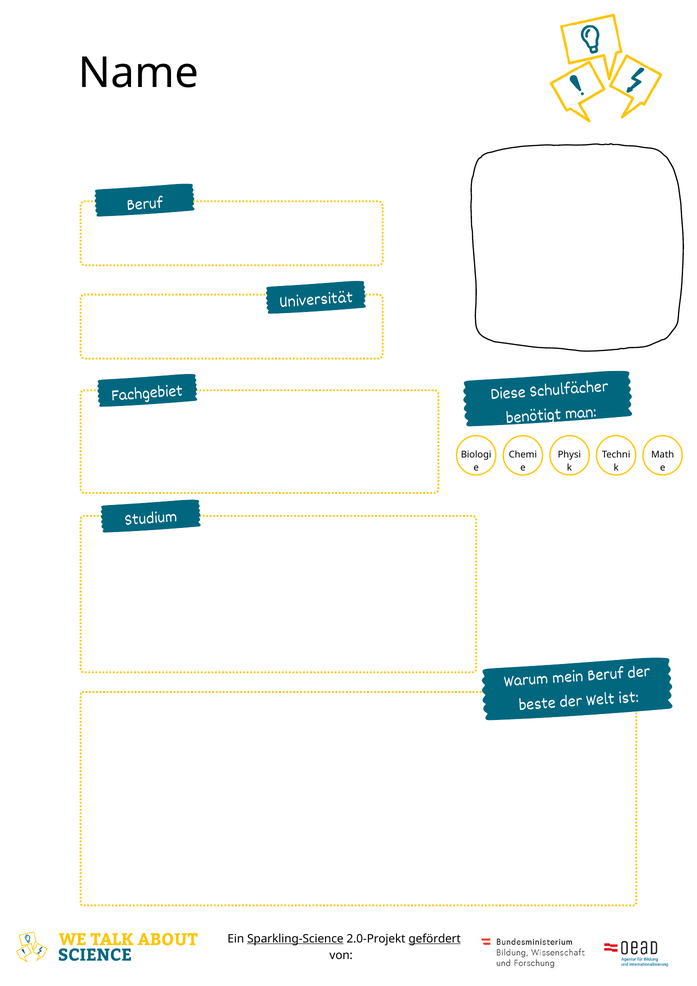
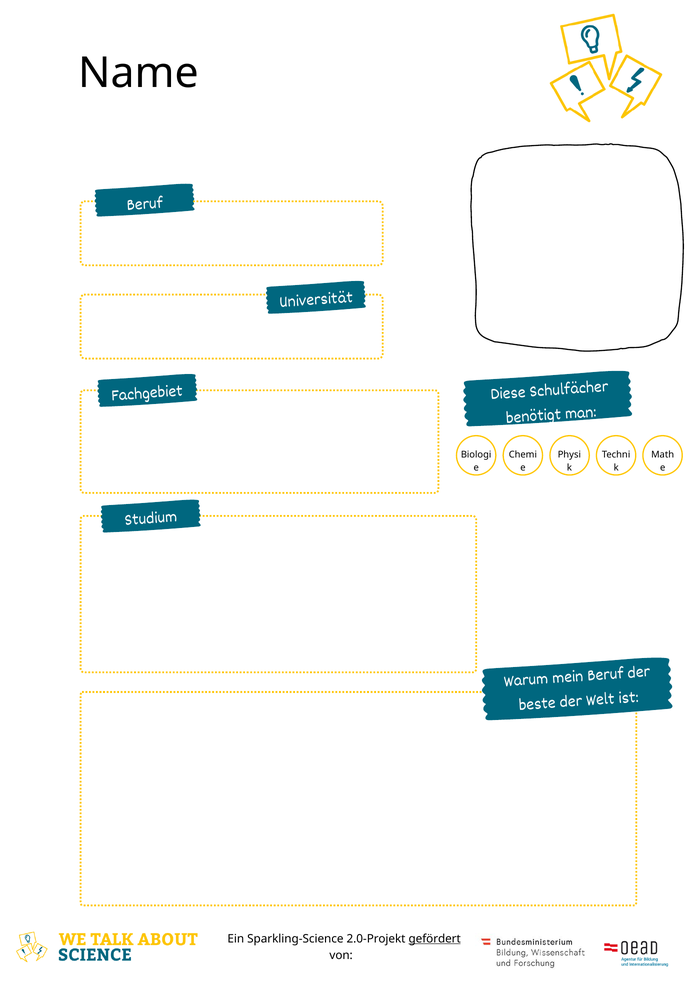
Sparkling-Science underline: present -> none (295, 939)
